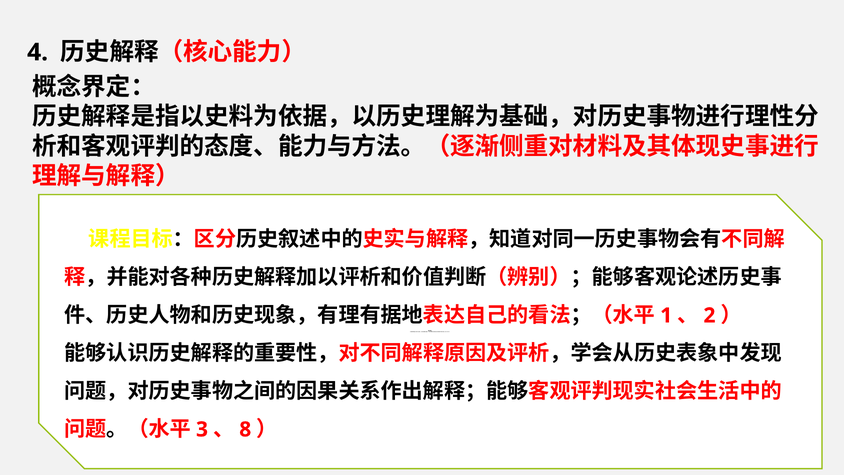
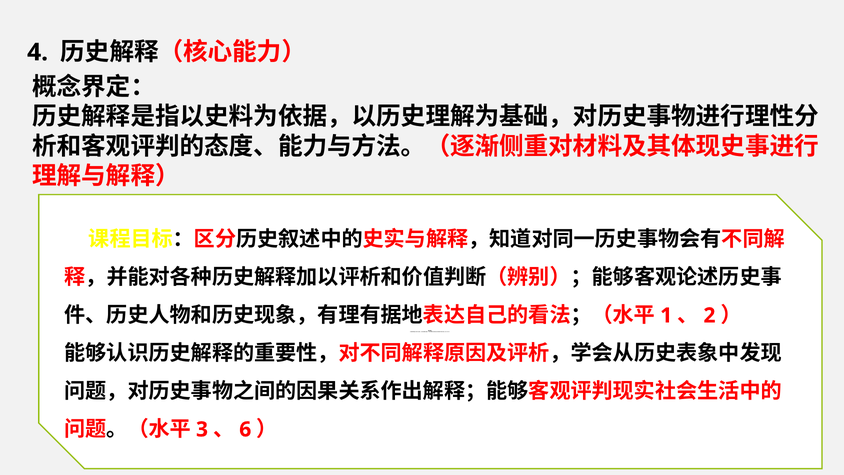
8: 8 -> 6 (245, 429)
